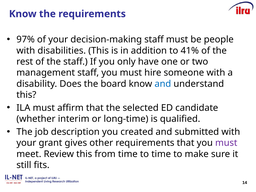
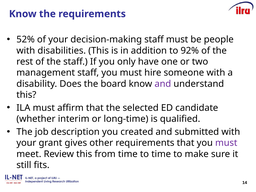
97%: 97% -> 52% (26, 39)
41%: 41% -> 92% (190, 51)
and colour: blue -> purple (163, 84)
